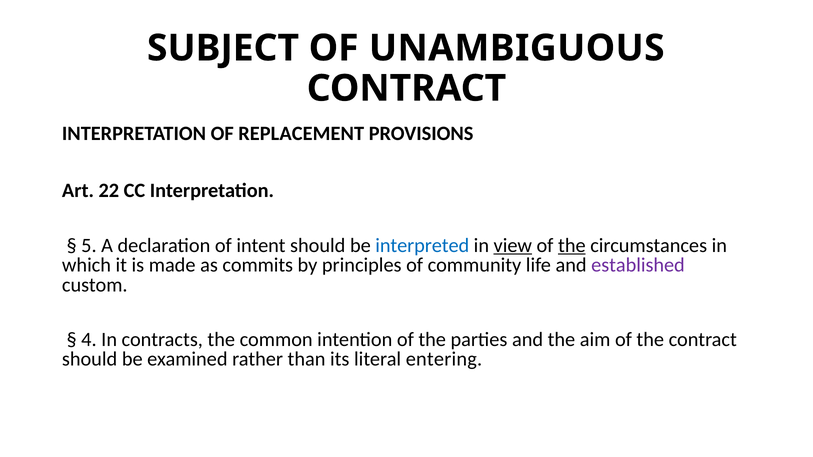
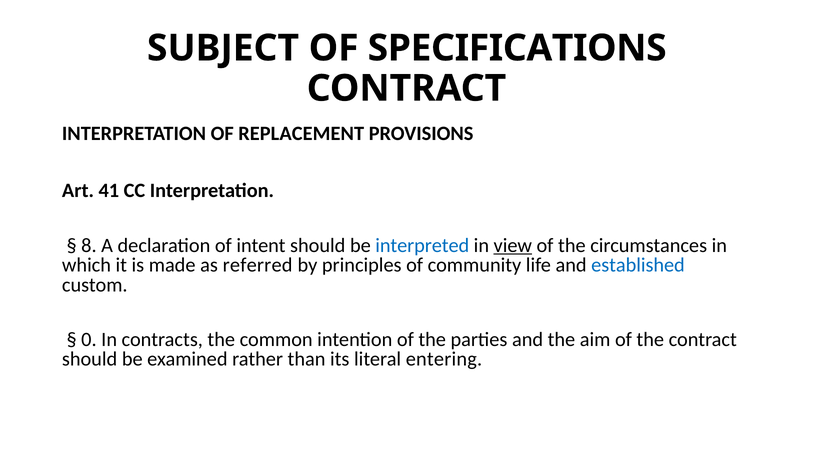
UNAMBIGUOUS: UNAMBIGUOUS -> SPECIFICATIONS (517, 48)
22: 22 -> 41 (109, 191)
5: 5 -> 8 (89, 246)
the underline: present -> none (572, 246)
commits: commits -> referred (258, 265)
established colour: purple -> blue (638, 265)
4: 4 -> 0 (89, 340)
